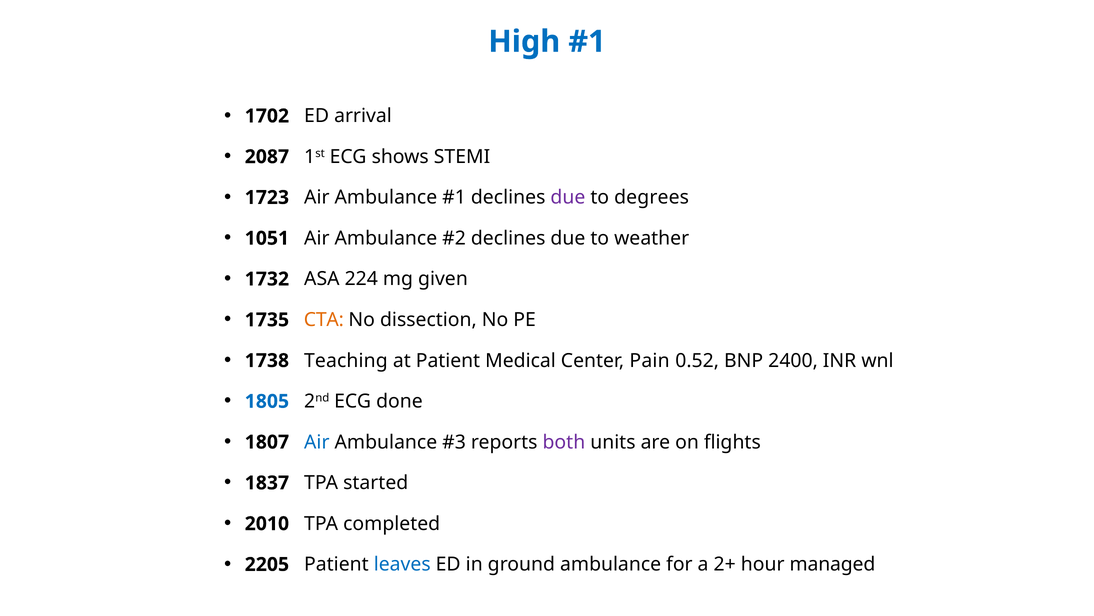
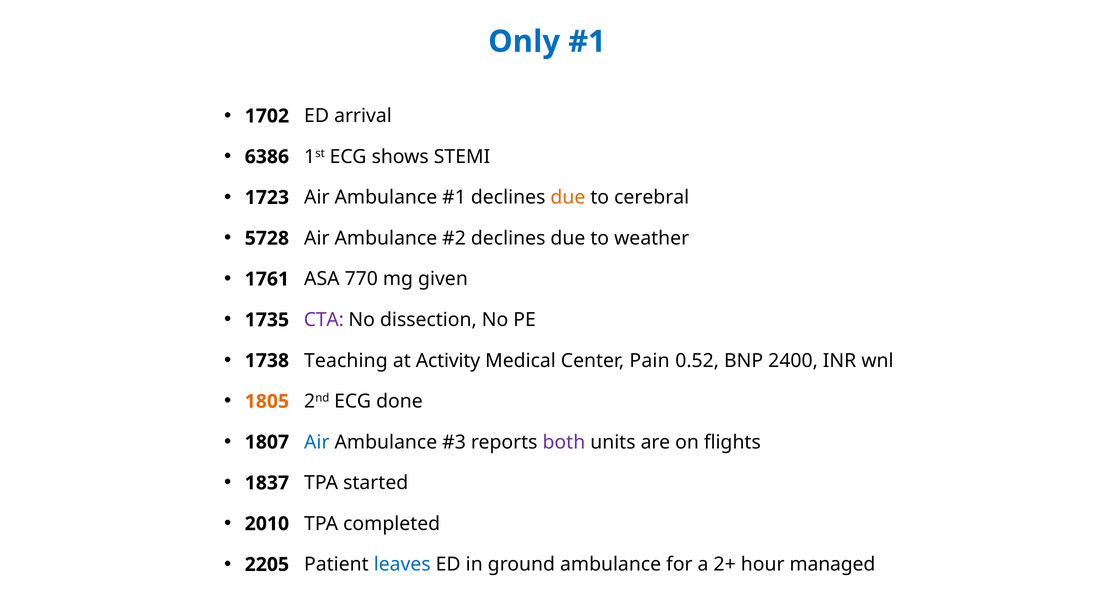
High: High -> Only (524, 42)
2087: 2087 -> 6386 (267, 157)
due colour: purple -> orange (568, 197)
degrees: degrees -> cerebral (652, 197)
1051: 1051 -> 5728 (267, 238)
1732: 1732 -> 1761 (267, 279)
224: 224 -> 770 (361, 279)
CTA colour: orange -> purple (324, 320)
at Patient: Patient -> Activity (448, 360)
1805 colour: blue -> orange (267, 401)
